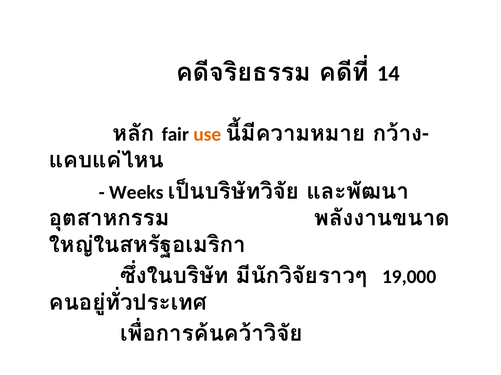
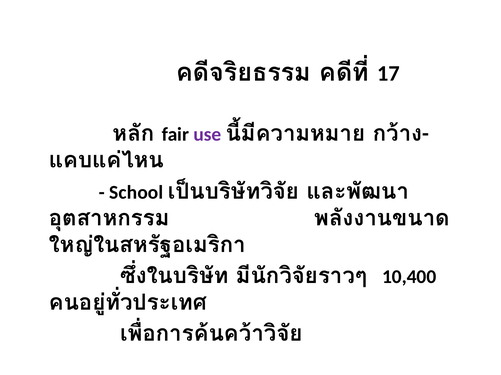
14: 14 -> 17 (388, 74)
use colour: orange -> purple (207, 135)
Weeks: Weeks -> School (136, 193)
19,000: 19,000 -> 10,400 (409, 277)
